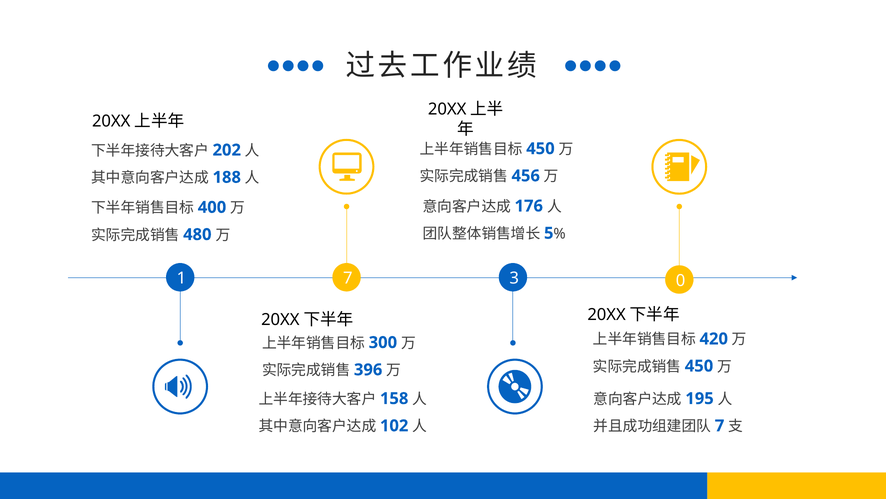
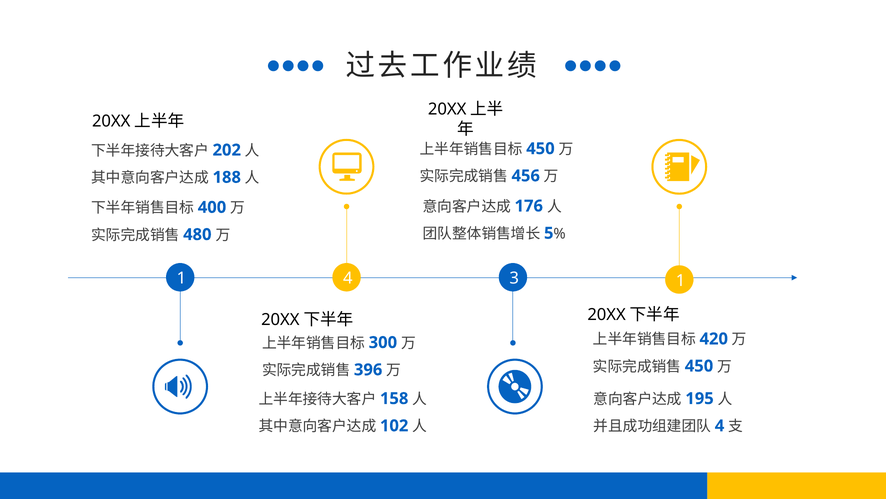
1 7: 7 -> 4 (348, 278)
3 0: 0 -> 1 (681, 280)
7: 7 -> 4 (720, 425)
